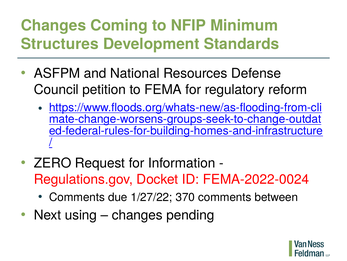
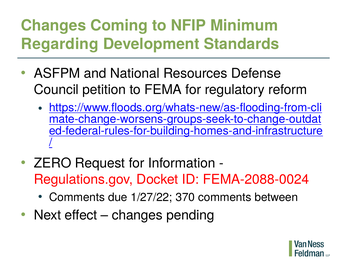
Structures: Structures -> Regarding (60, 44)
FEMA-2022-0024: FEMA-2022-0024 -> FEMA-2088-0024 (256, 179)
using: using -> effect (81, 215)
